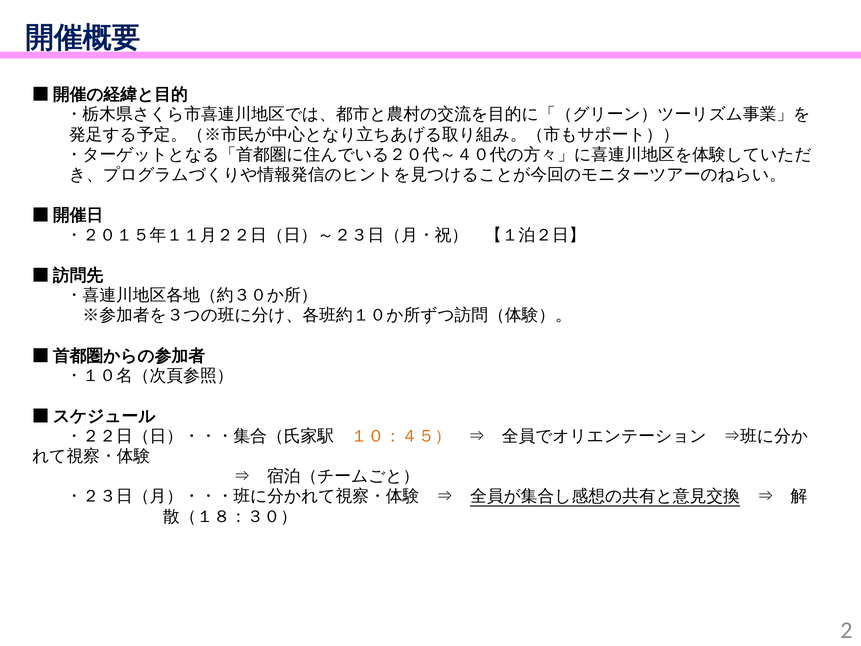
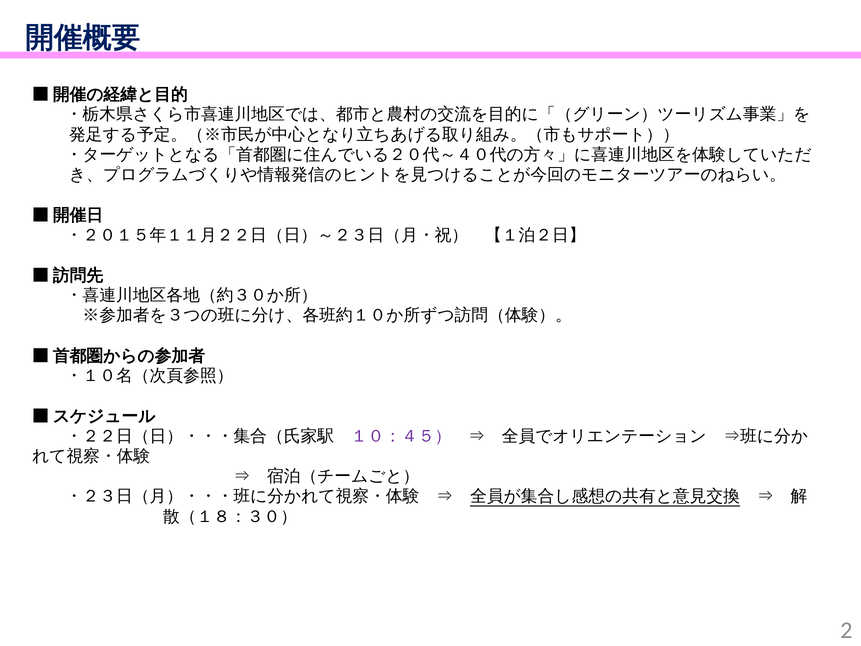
１０：４５） colour: orange -> purple (401, 436)
